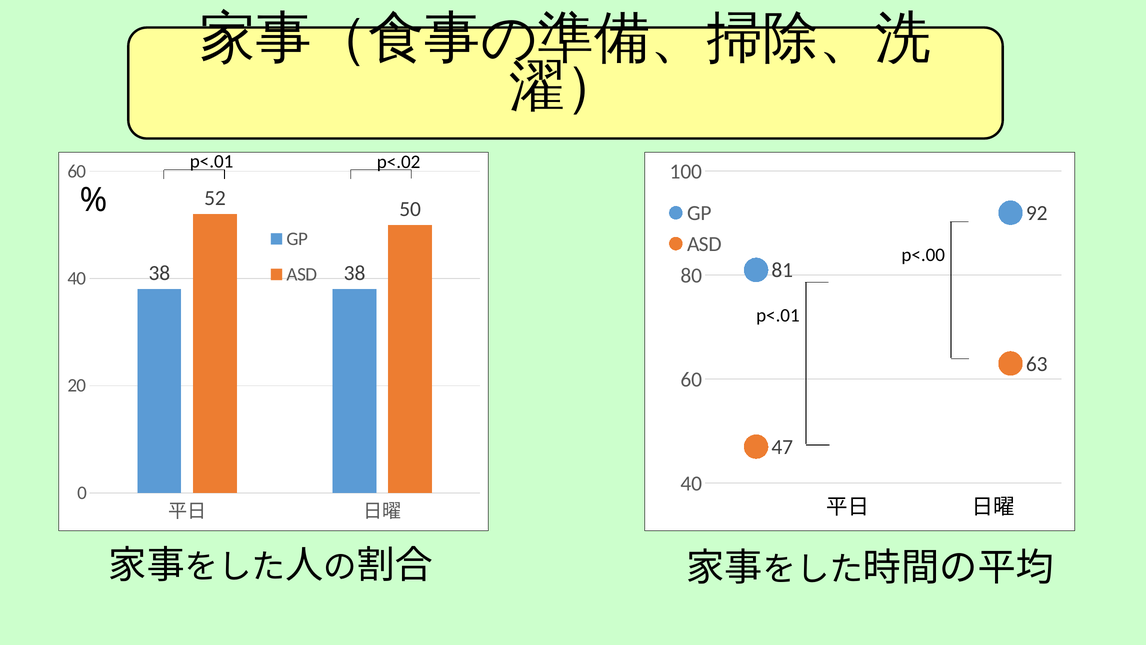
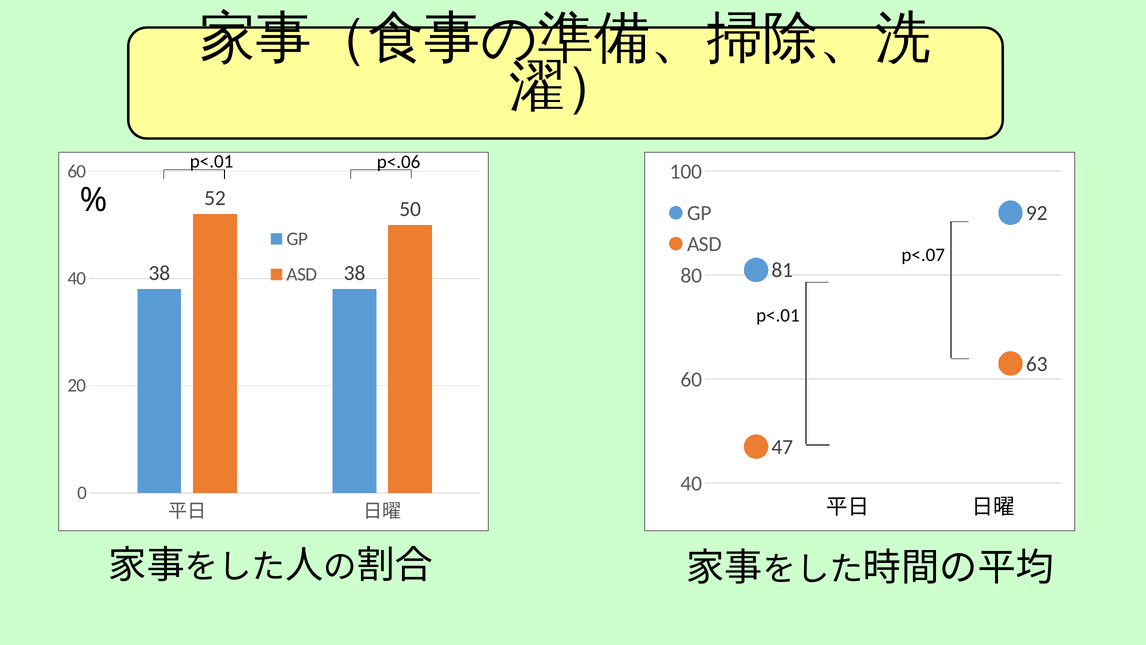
p<.02: p<.02 -> p<.06 (399, 162)
p<.00: p<.00 -> p<.07 (923, 255)
